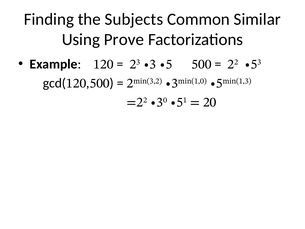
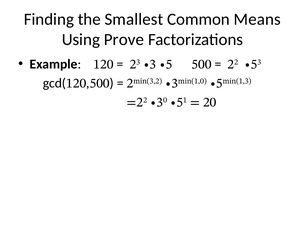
Subjects: Subjects -> Smallest (134, 19)
Similar: Similar -> Means (257, 19)
